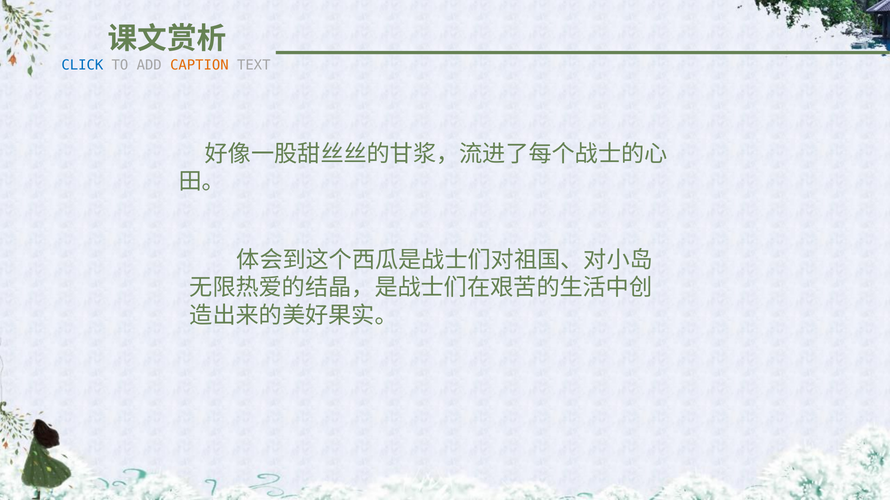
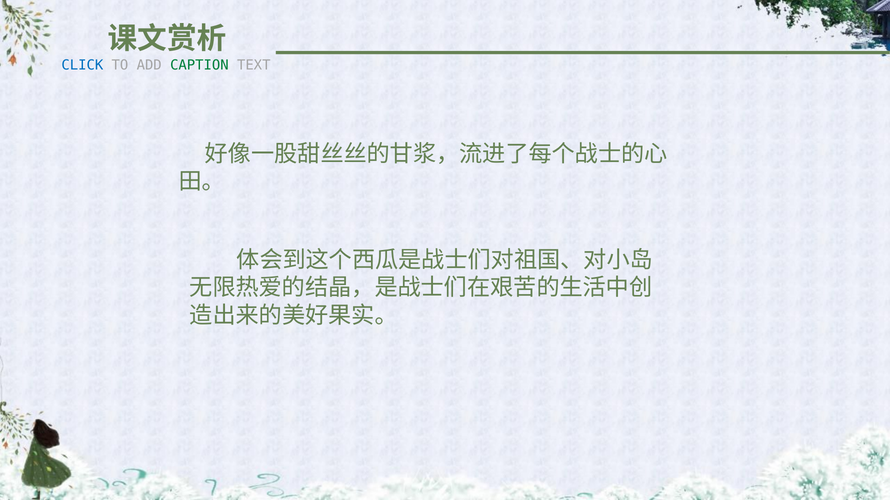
CAPTION colour: orange -> green (199, 65)
